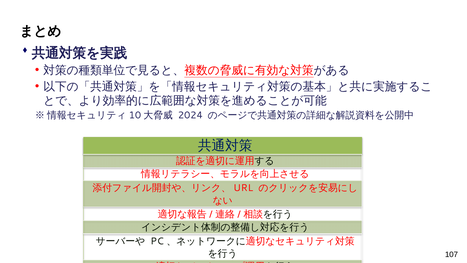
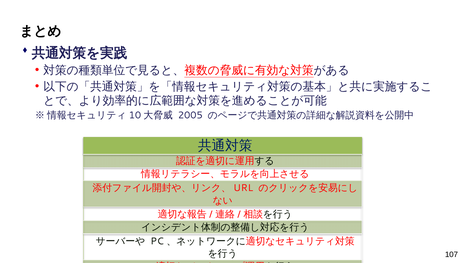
2024: 2024 -> 2005 (190, 115)
